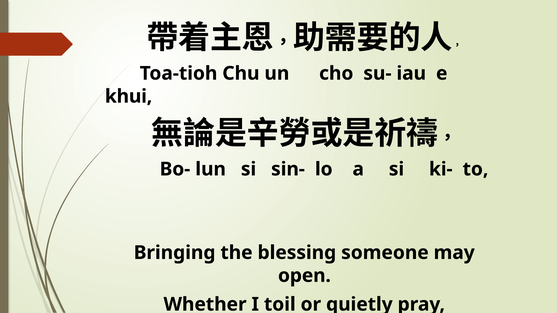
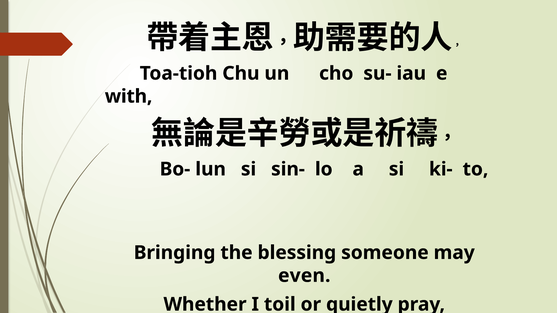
khui: khui -> with (129, 96)
open: open -> even (304, 276)
